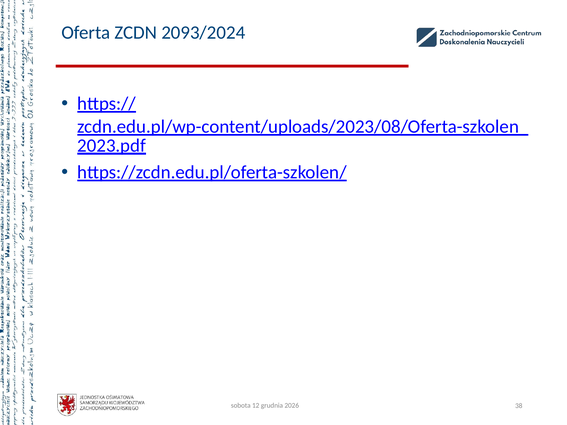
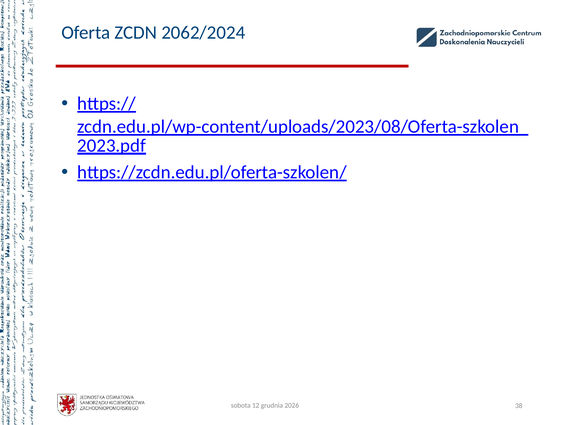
2093/2024: 2093/2024 -> 2062/2024 (203, 32)
